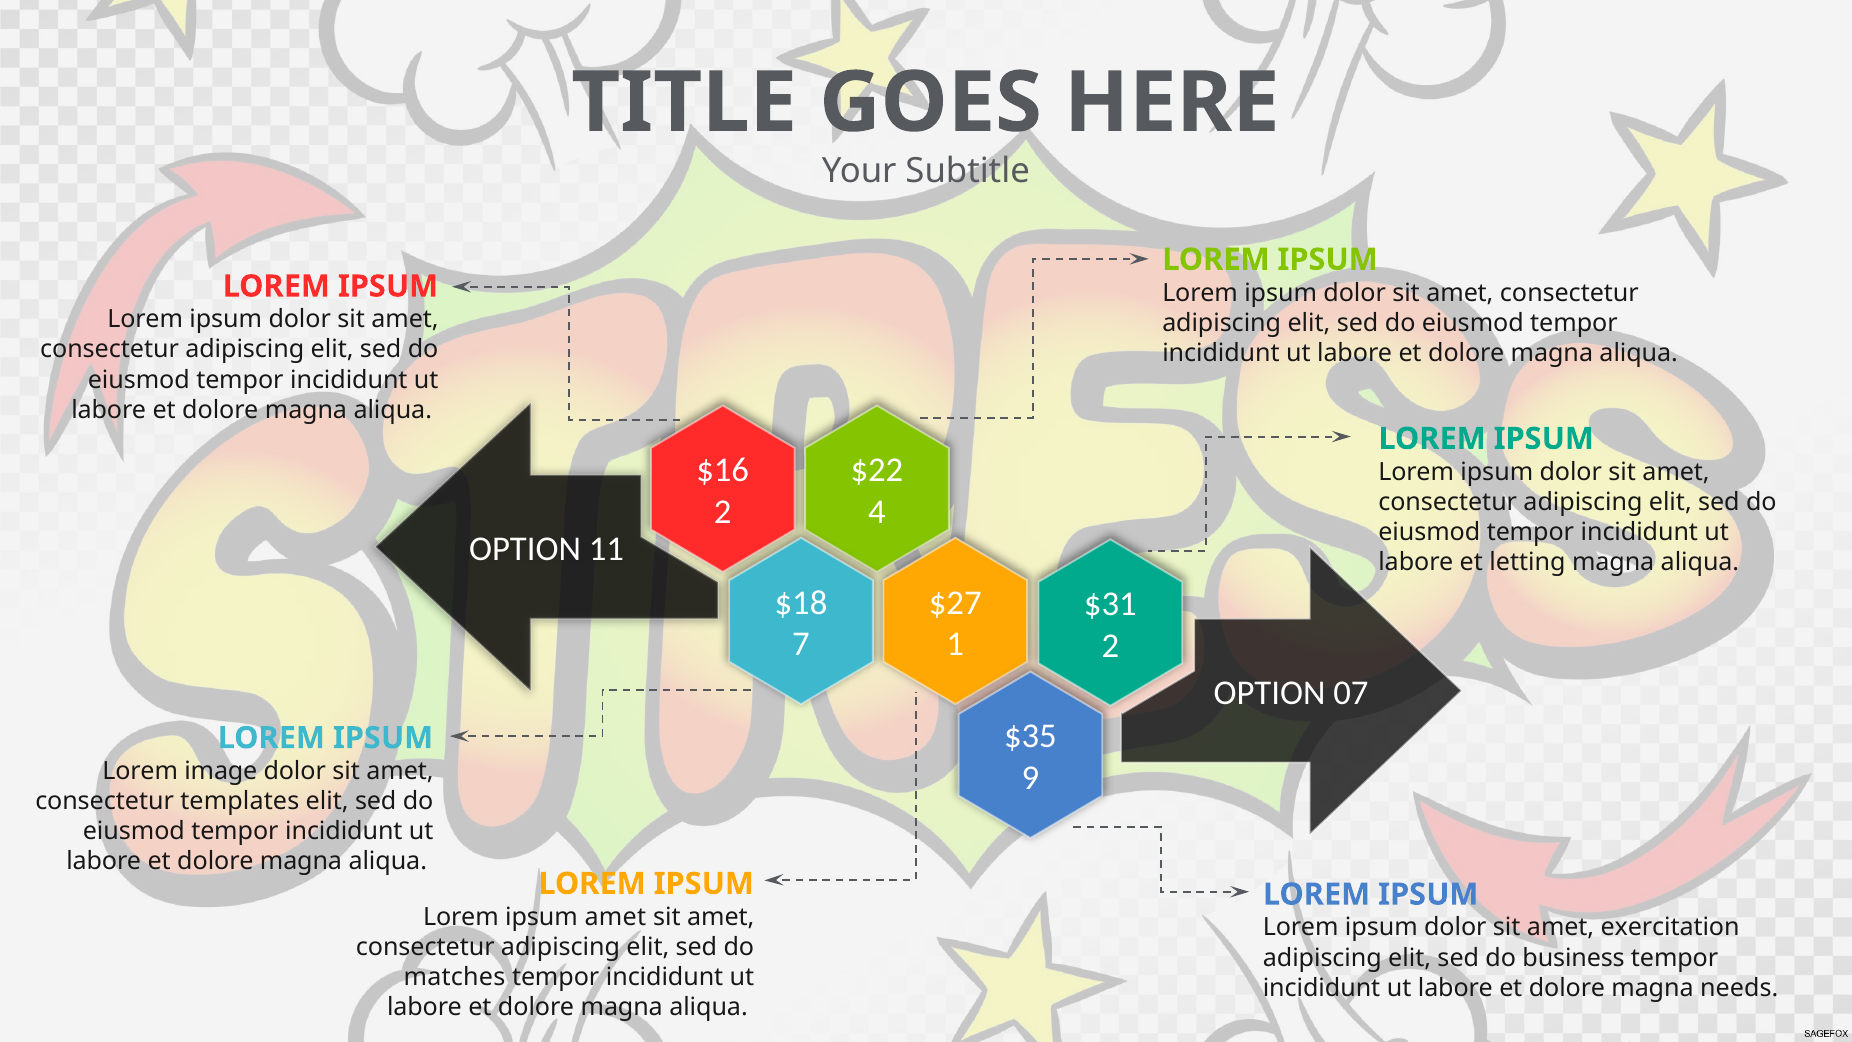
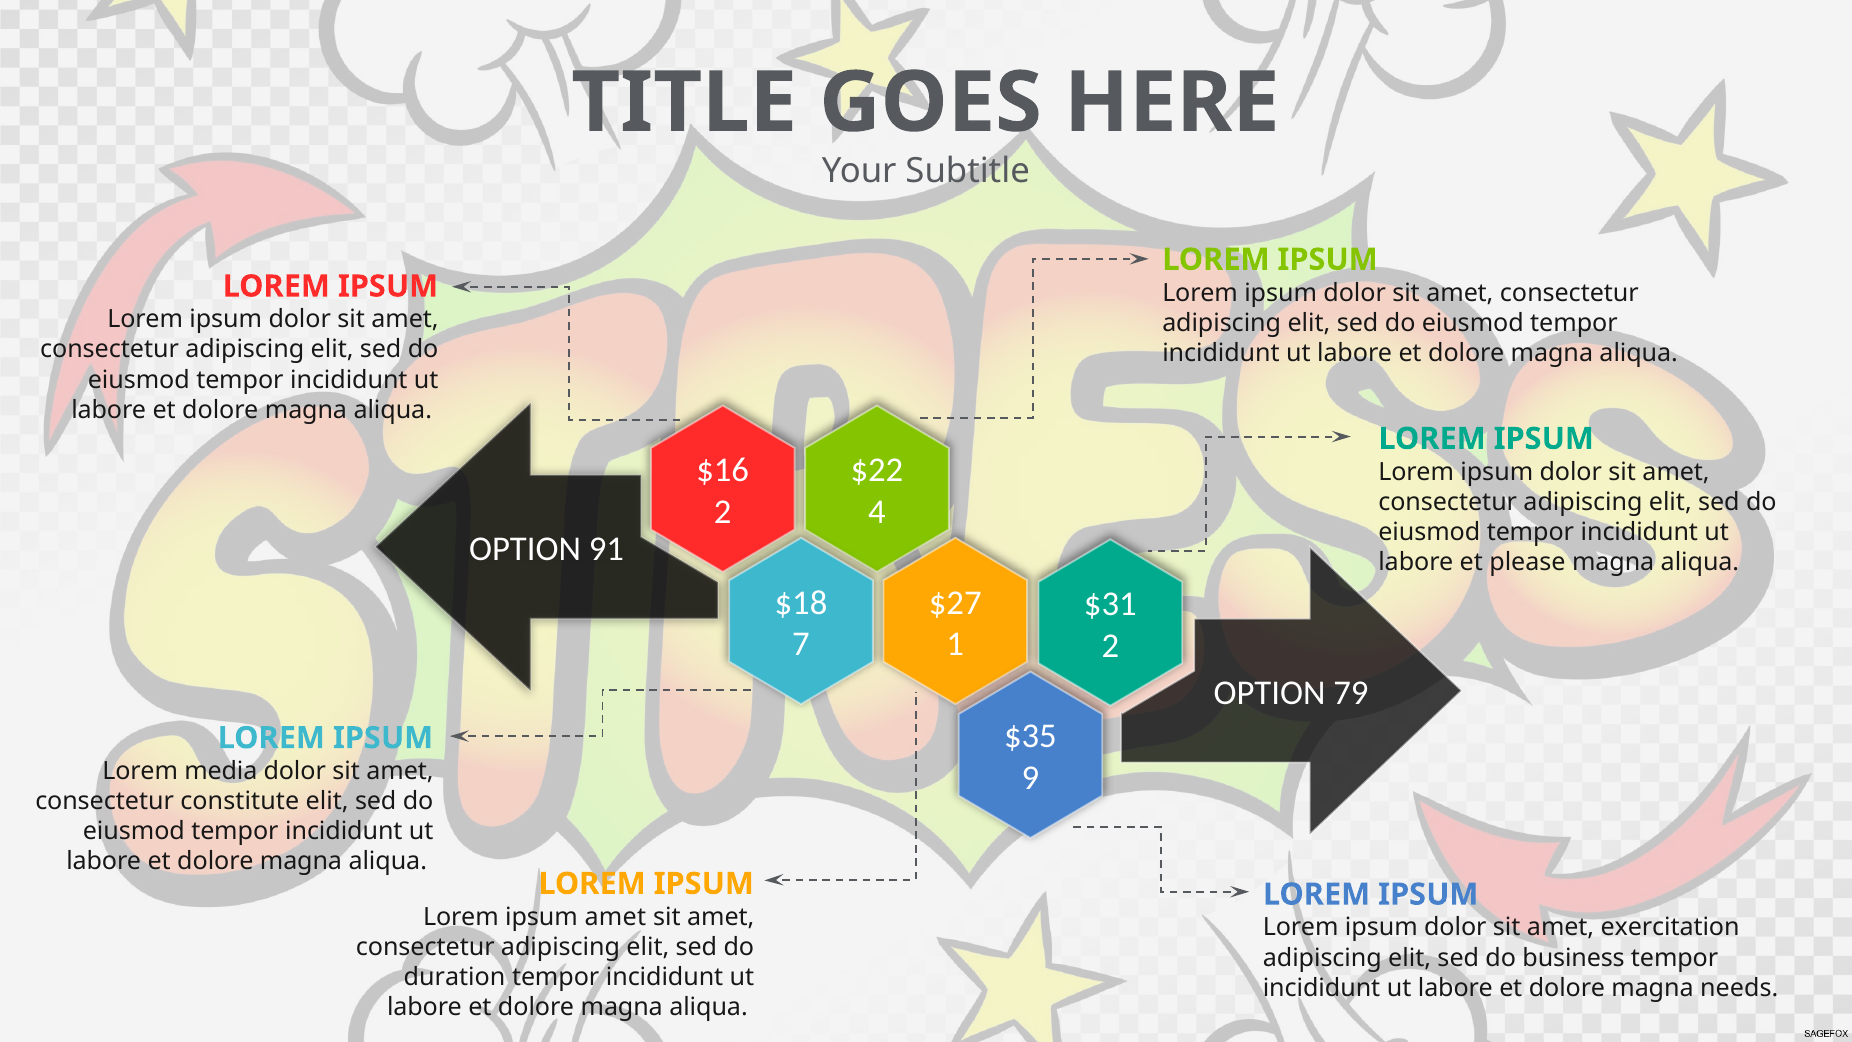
11: 11 -> 91 (606, 549)
letting: letting -> please (1527, 562)
07: 07 -> 79 (1351, 693)
image: image -> media (221, 771)
templates: templates -> constitute (240, 801)
matches: matches -> duration (455, 977)
